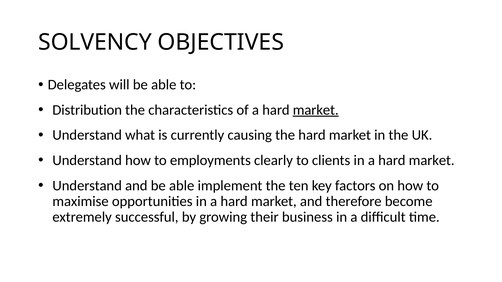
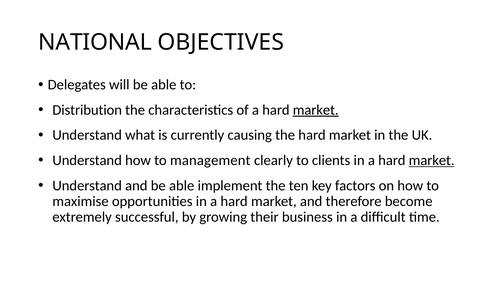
SOLVENCY: SOLVENCY -> NATIONAL (95, 42)
employments: employments -> management (210, 161)
market underline: none -> present (432, 161)
